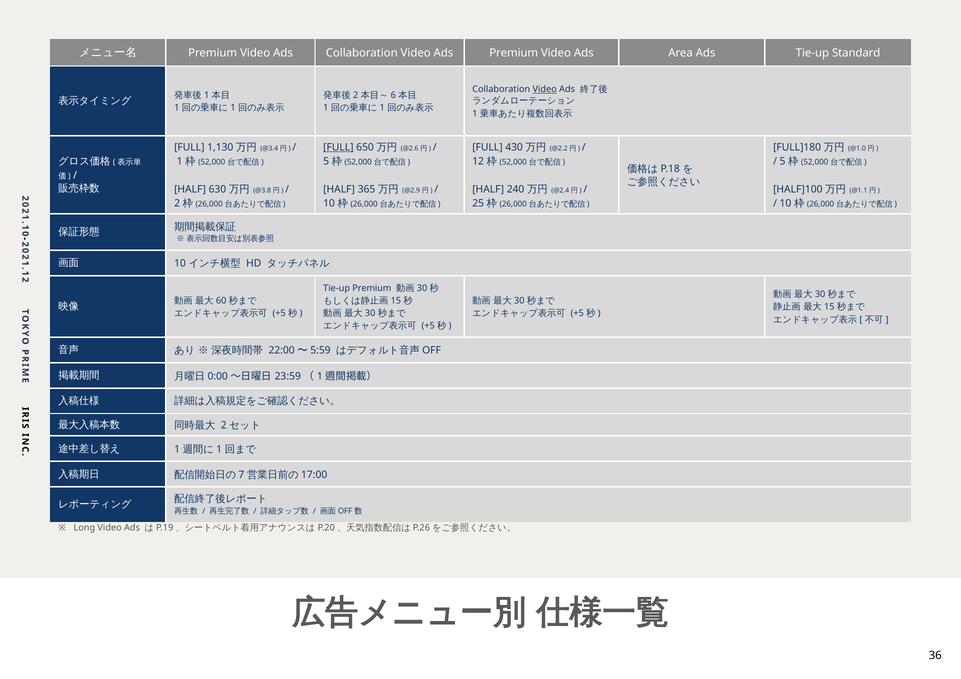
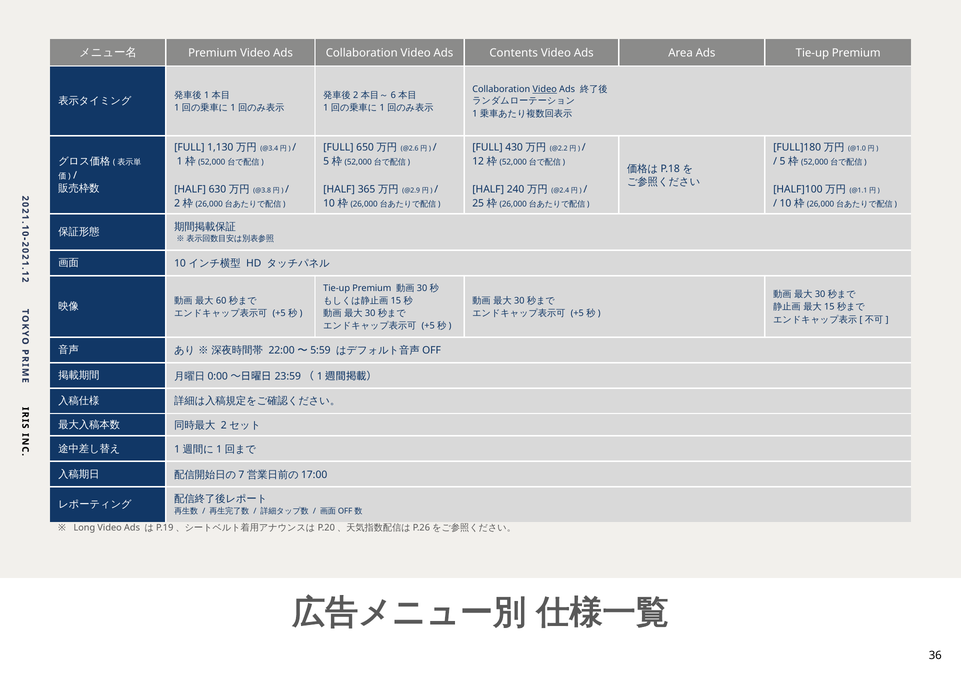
Ads Premium: Premium -> Contents (514, 53)
Ads Tie-up Standard: Standard -> Premium (856, 53)
FULL underline: present -> none (338, 147)
